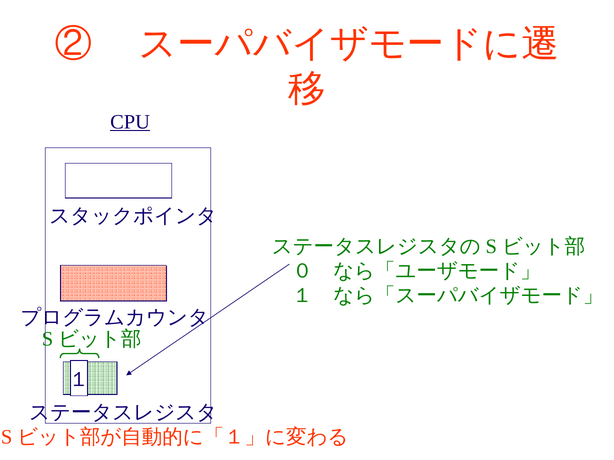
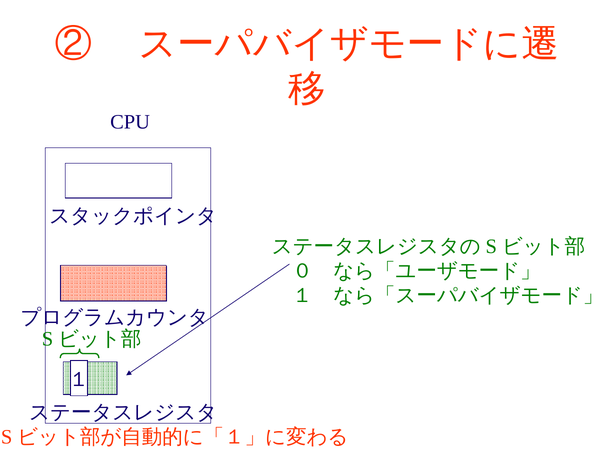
CPU underline: present -> none (130, 122)
